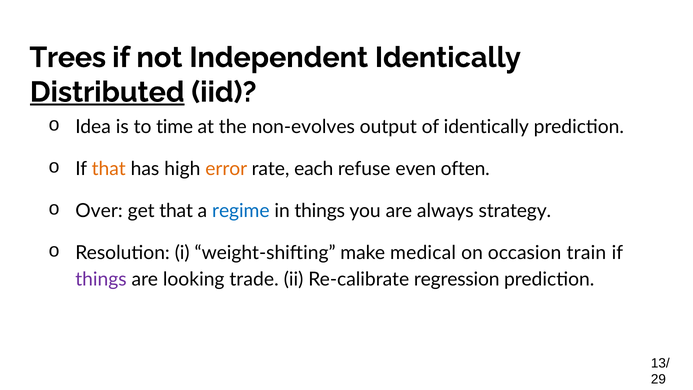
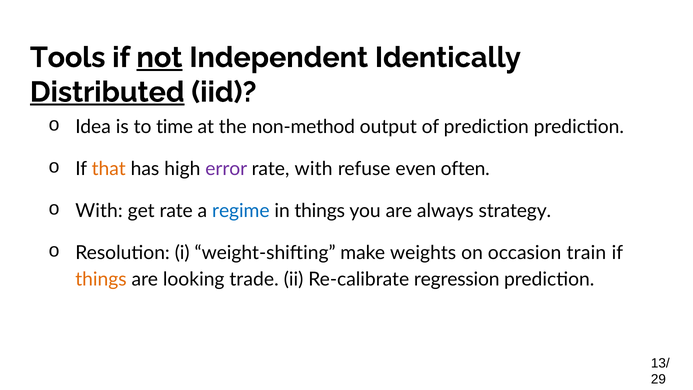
Trees: Trees -> Tools (68, 57)
not underline: none -> present (159, 57)
non-evolves: non-evolves -> non-method (303, 127)
of identically: identically -> prediction (486, 127)
error colour: orange -> purple (226, 169)
rate each: each -> with (314, 169)
Over: Over -> With (99, 211)
get that: that -> rate (176, 211)
medical: medical -> weights (423, 253)
things colour: purple -> orange (101, 279)
